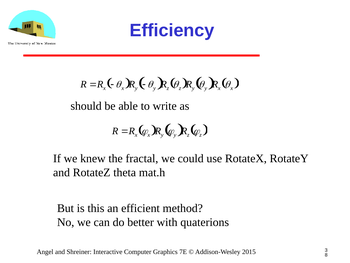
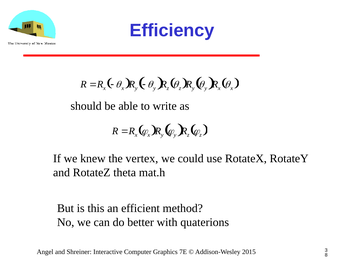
fractal: fractal -> vertex (142, 158)
